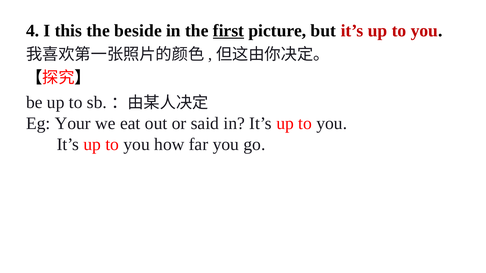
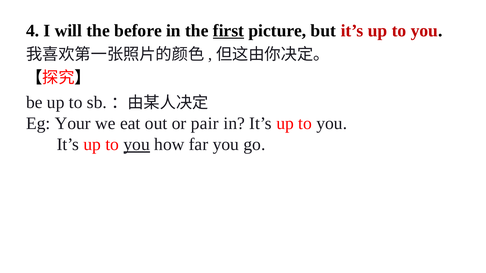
this: this -> will (68, 31)
beside: beside -> before (138, 31)
said: said -> pair (205, 124)
you underline: none -> present (137, 145)
